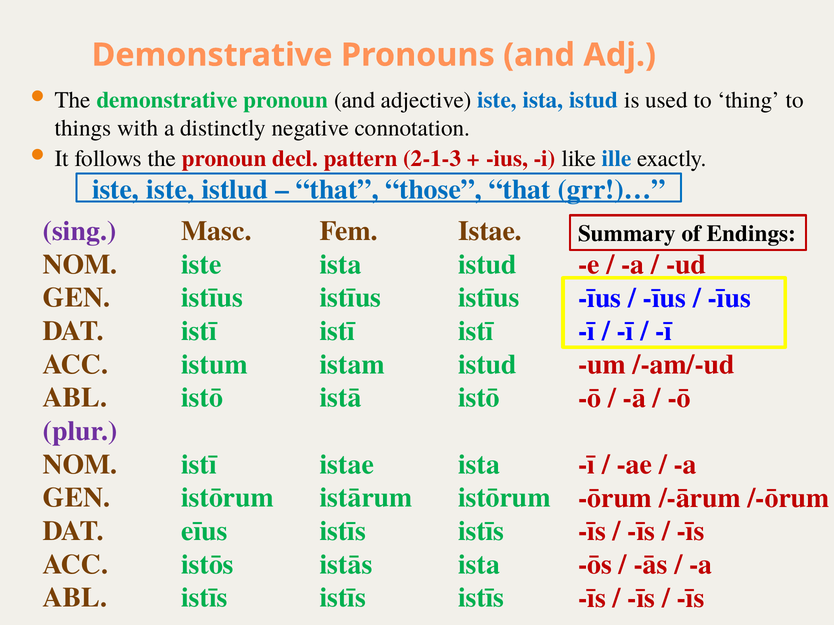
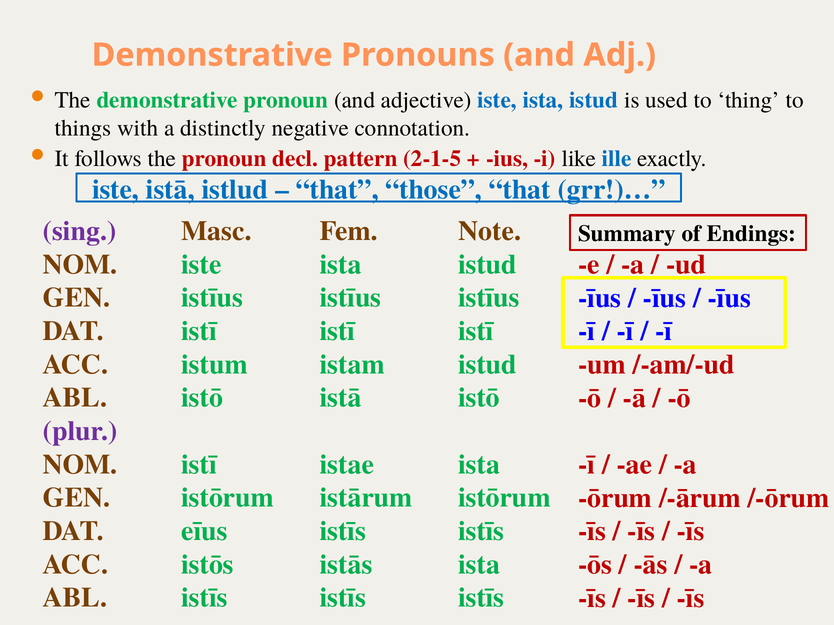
2-1-3: 2-1-3 -> 2-1-5 (432, 159)
iste iste: iste -> istā (170, 190)
Istae: Istae -> Note (490, 231)
